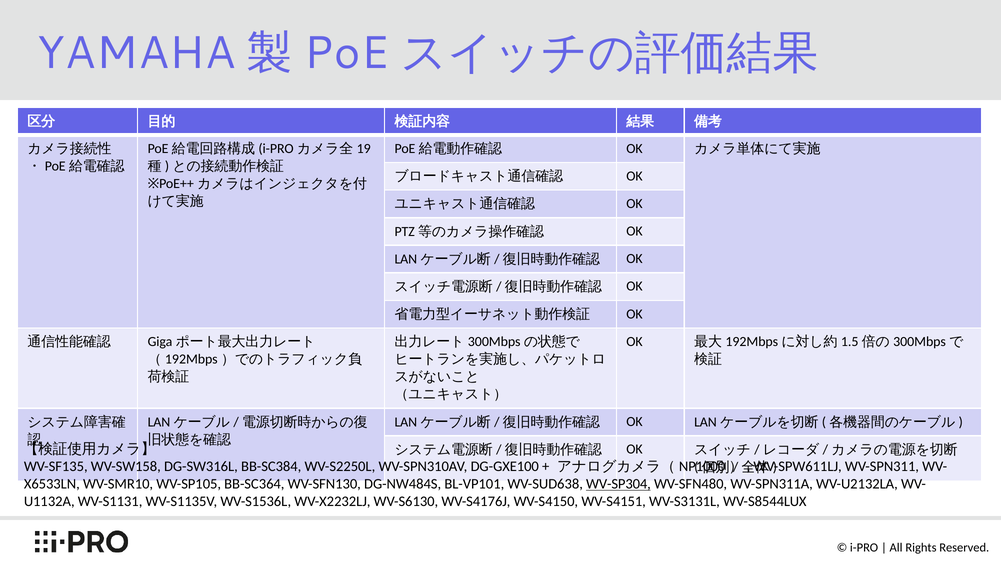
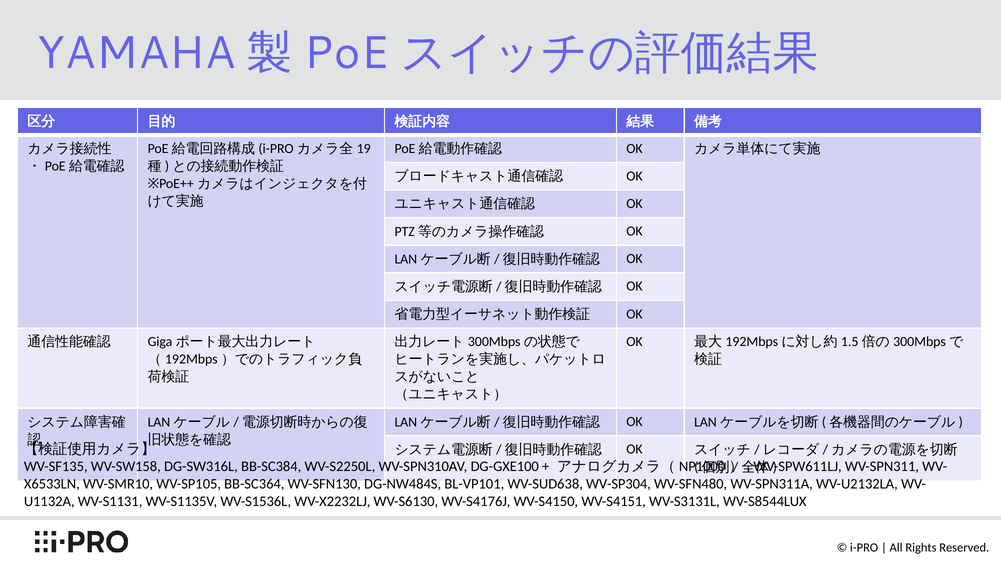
WV-SP304 underline: present -> none (618, 484)
